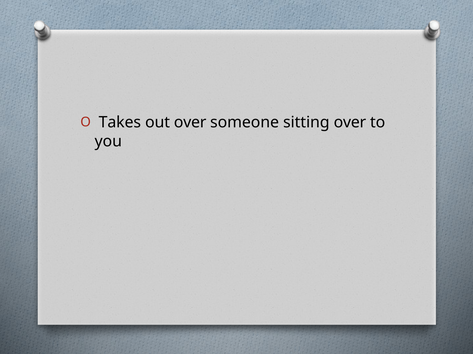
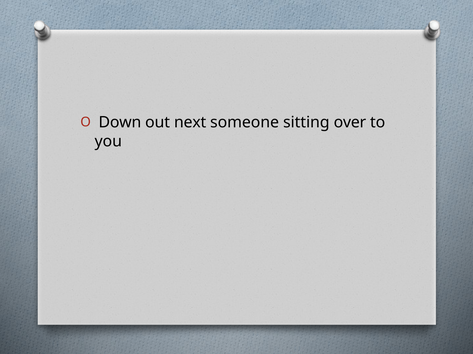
Takes: Takes -> Down (120, 123)
out over: over -> next (190, 123)
